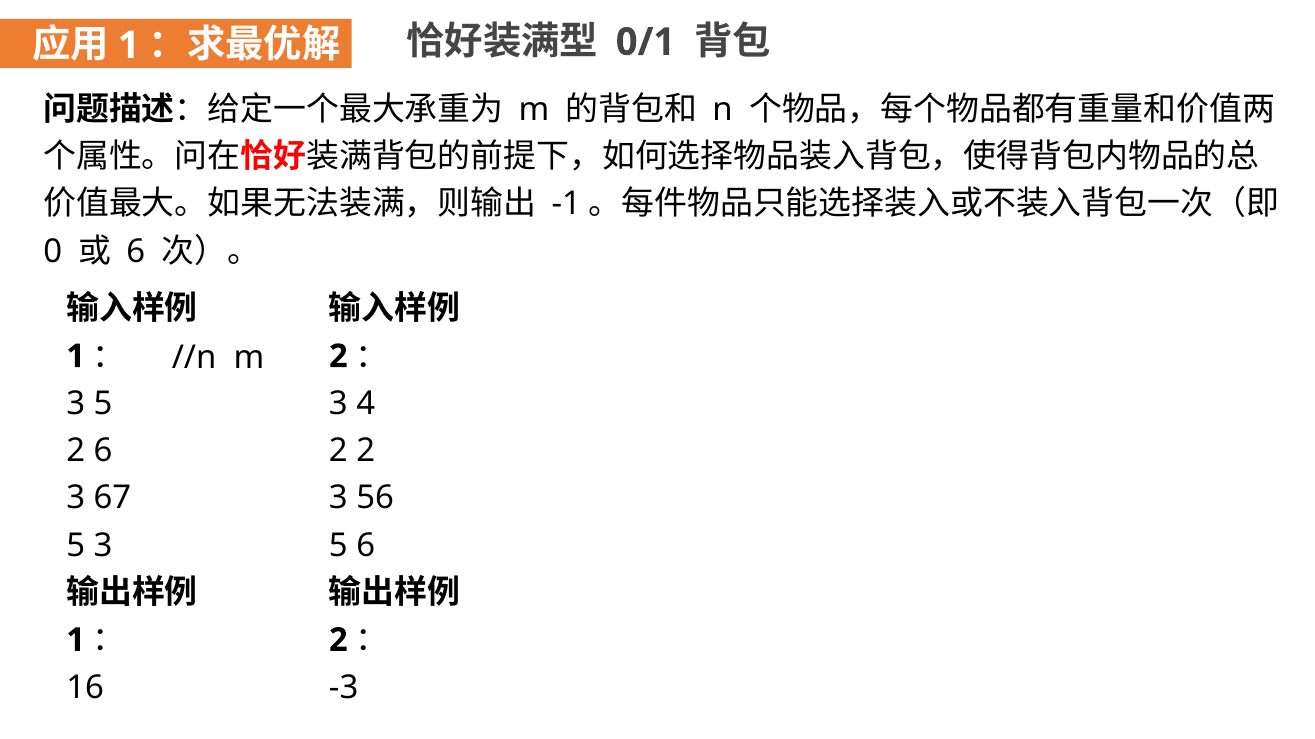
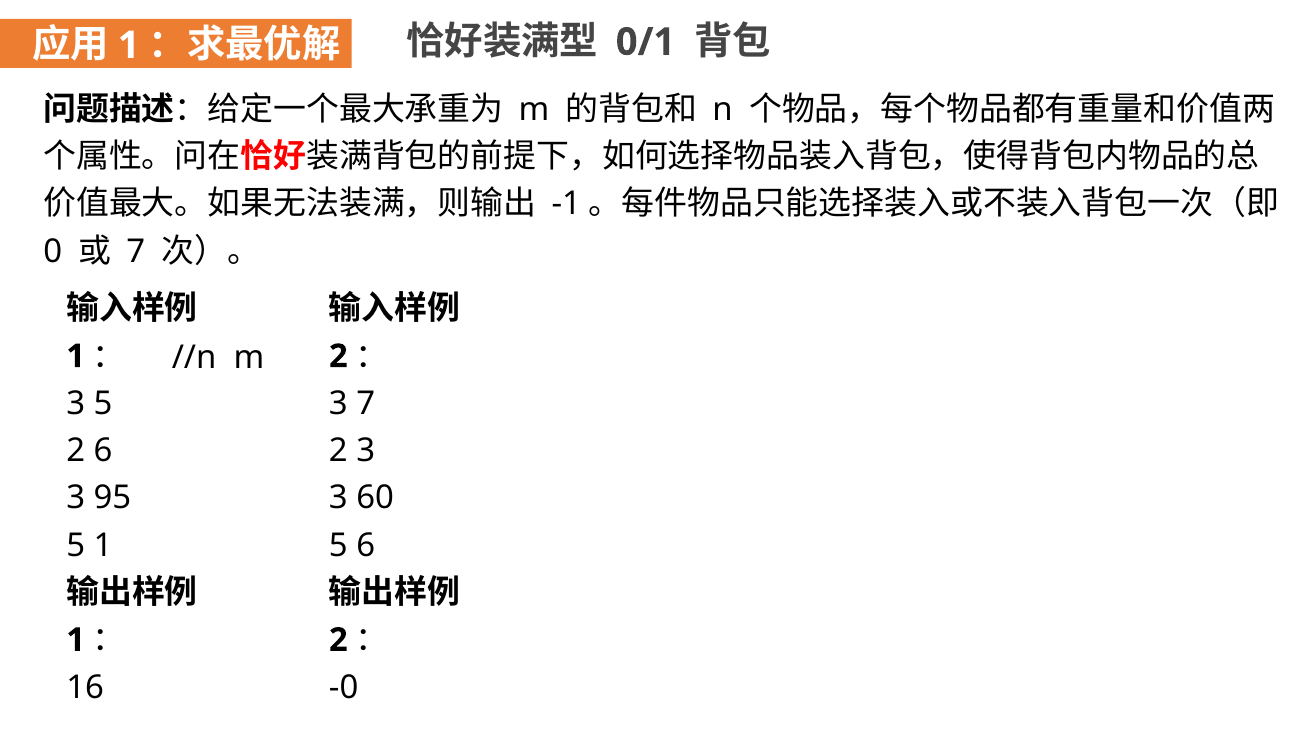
6: 6 -> 7 (136, 252)
3 4: 4 -> 7 (366, 404)
2 2: 2 -> 3 (366, 451)
67: 67 -> 95 (112, 499)
56: 56 -> 60 (375, 499)
5 3: 3 -> 1 (103, 546)
-3: -3 -> -0 (344, 688)
